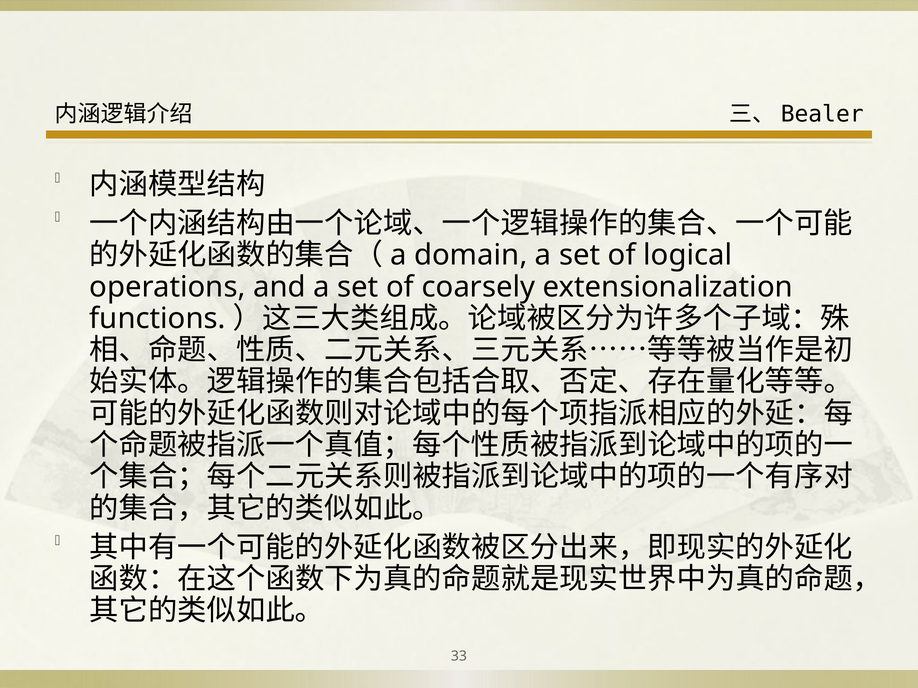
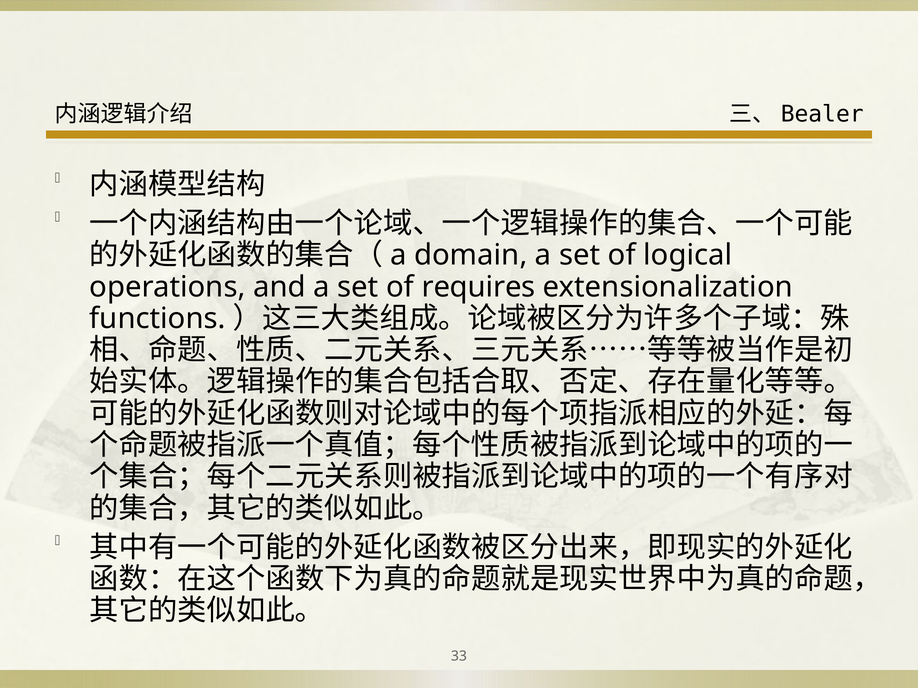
coarsely: coarsely -> requires (479, 287)
